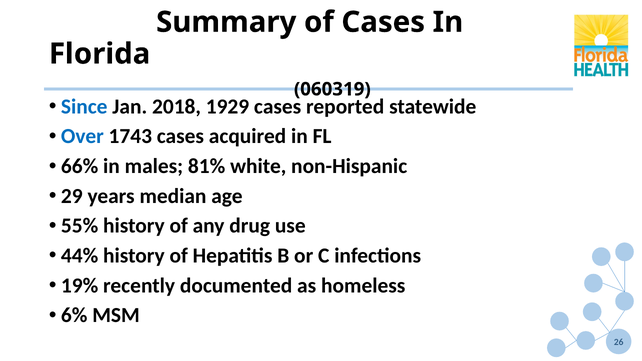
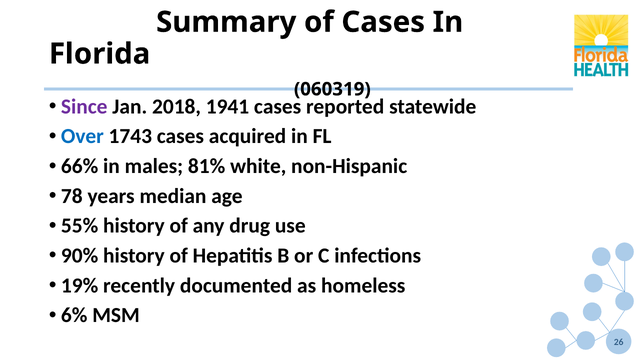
Since colour: blue -> purple (84, 107)
1929: 1929 -> 1941 (227, 107)
29: 29 -> 78 (72, 196)
44%: 44% -> 90% (80, 256)
